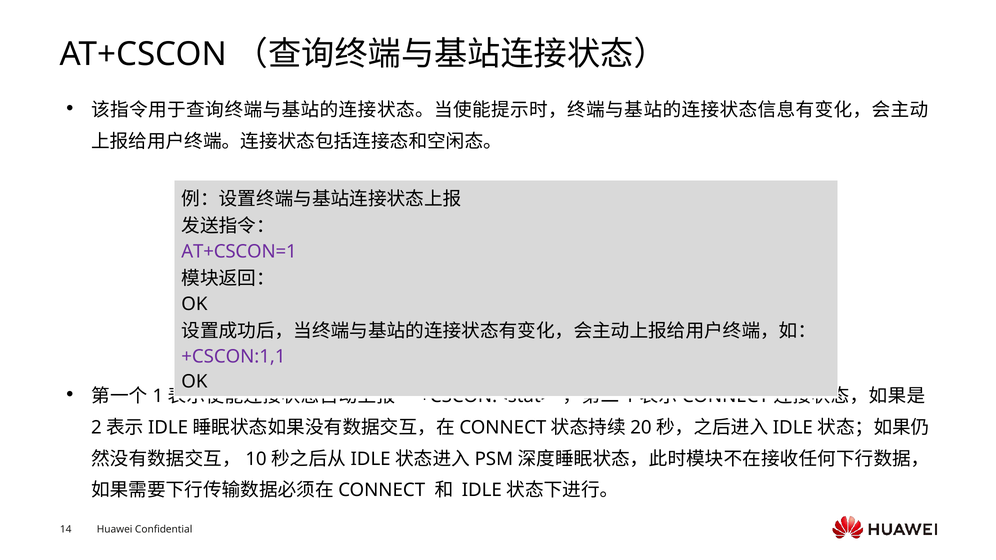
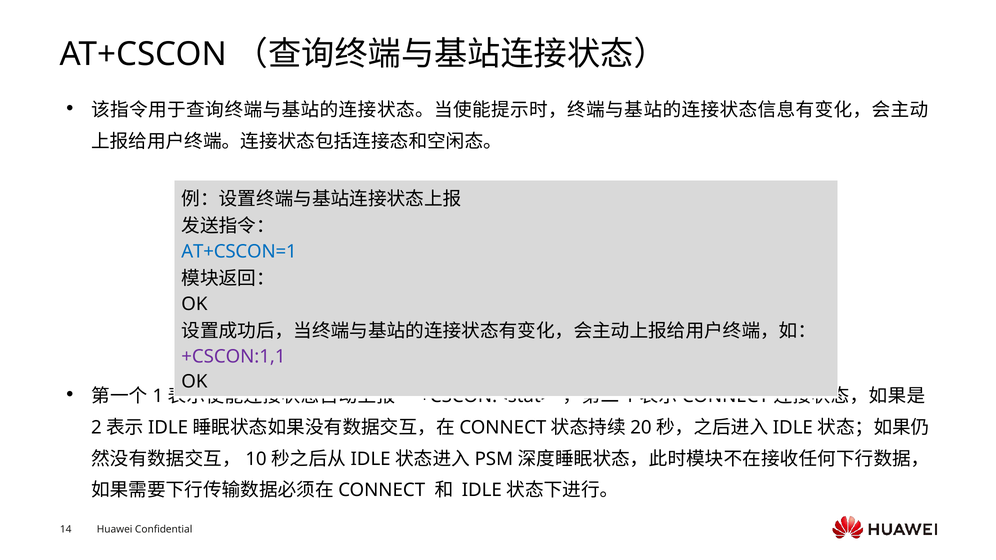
AT+CSCON=1 colour: purple -> blue (239, 252)
